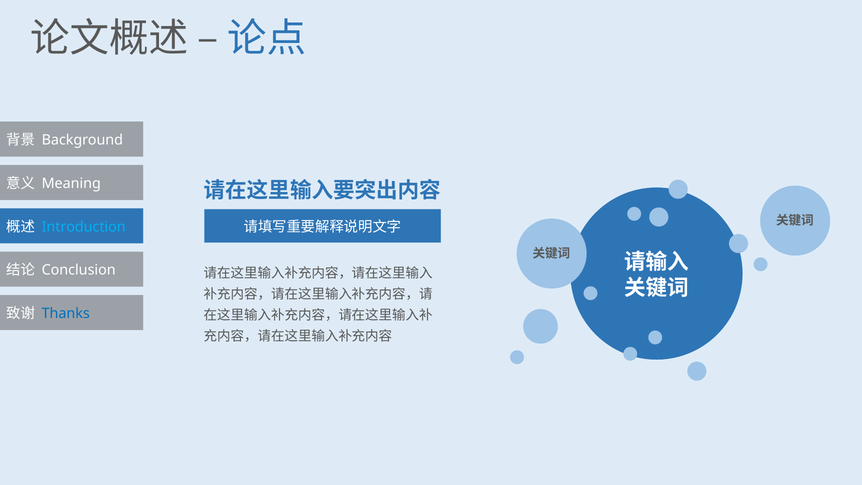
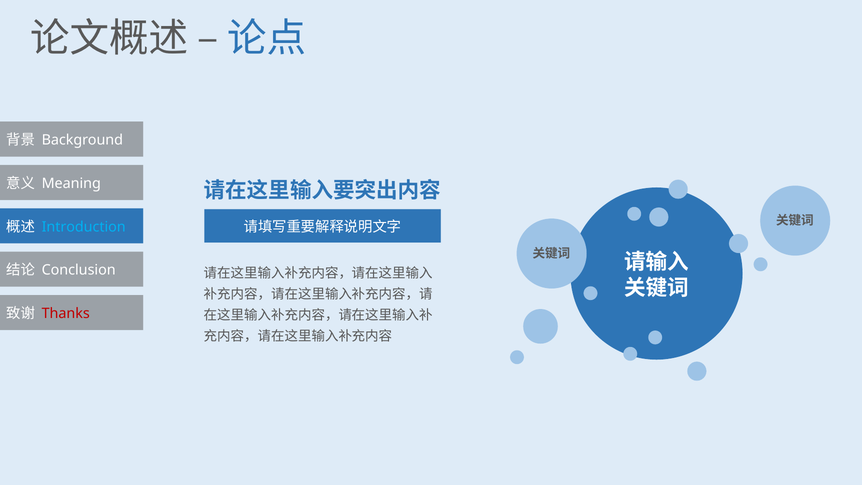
Thanks colour: blue -> red (66, 314)
